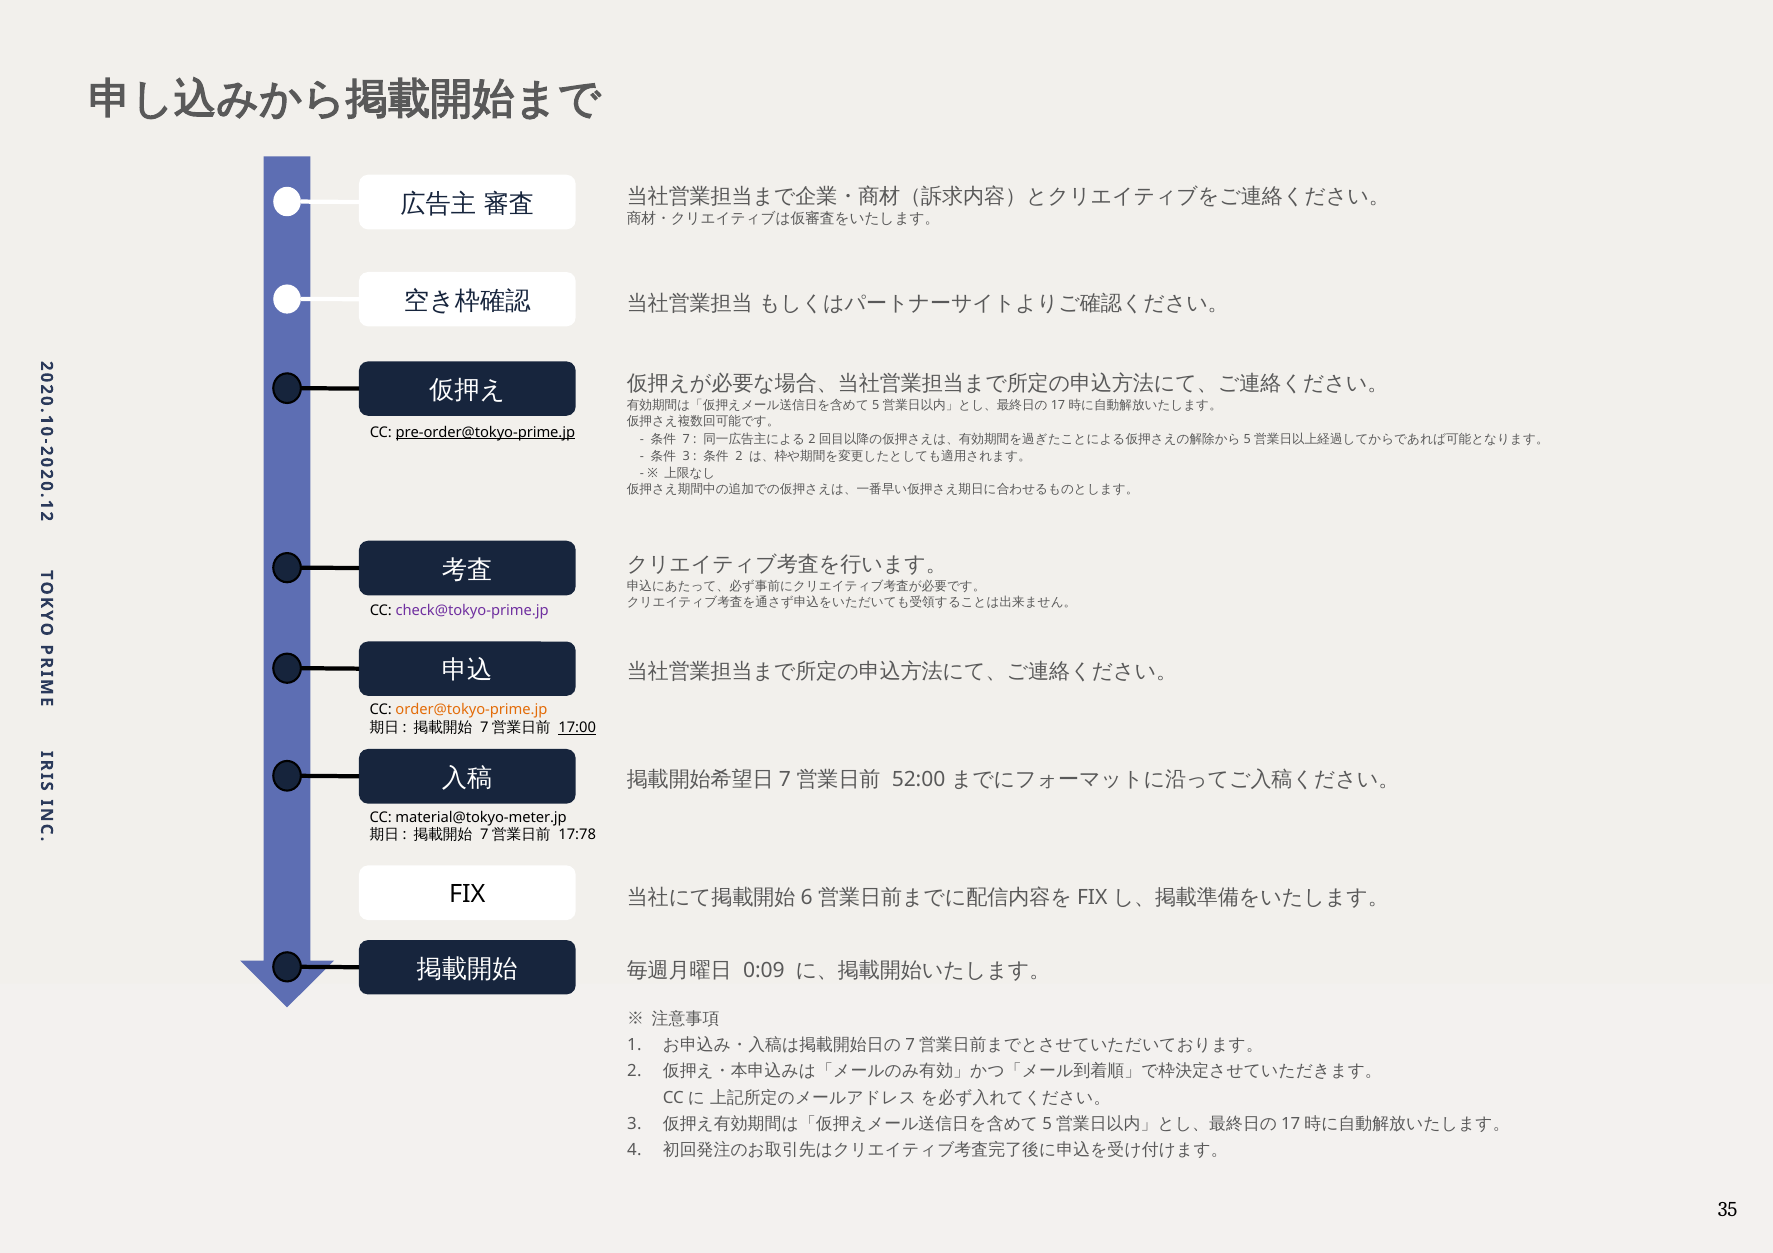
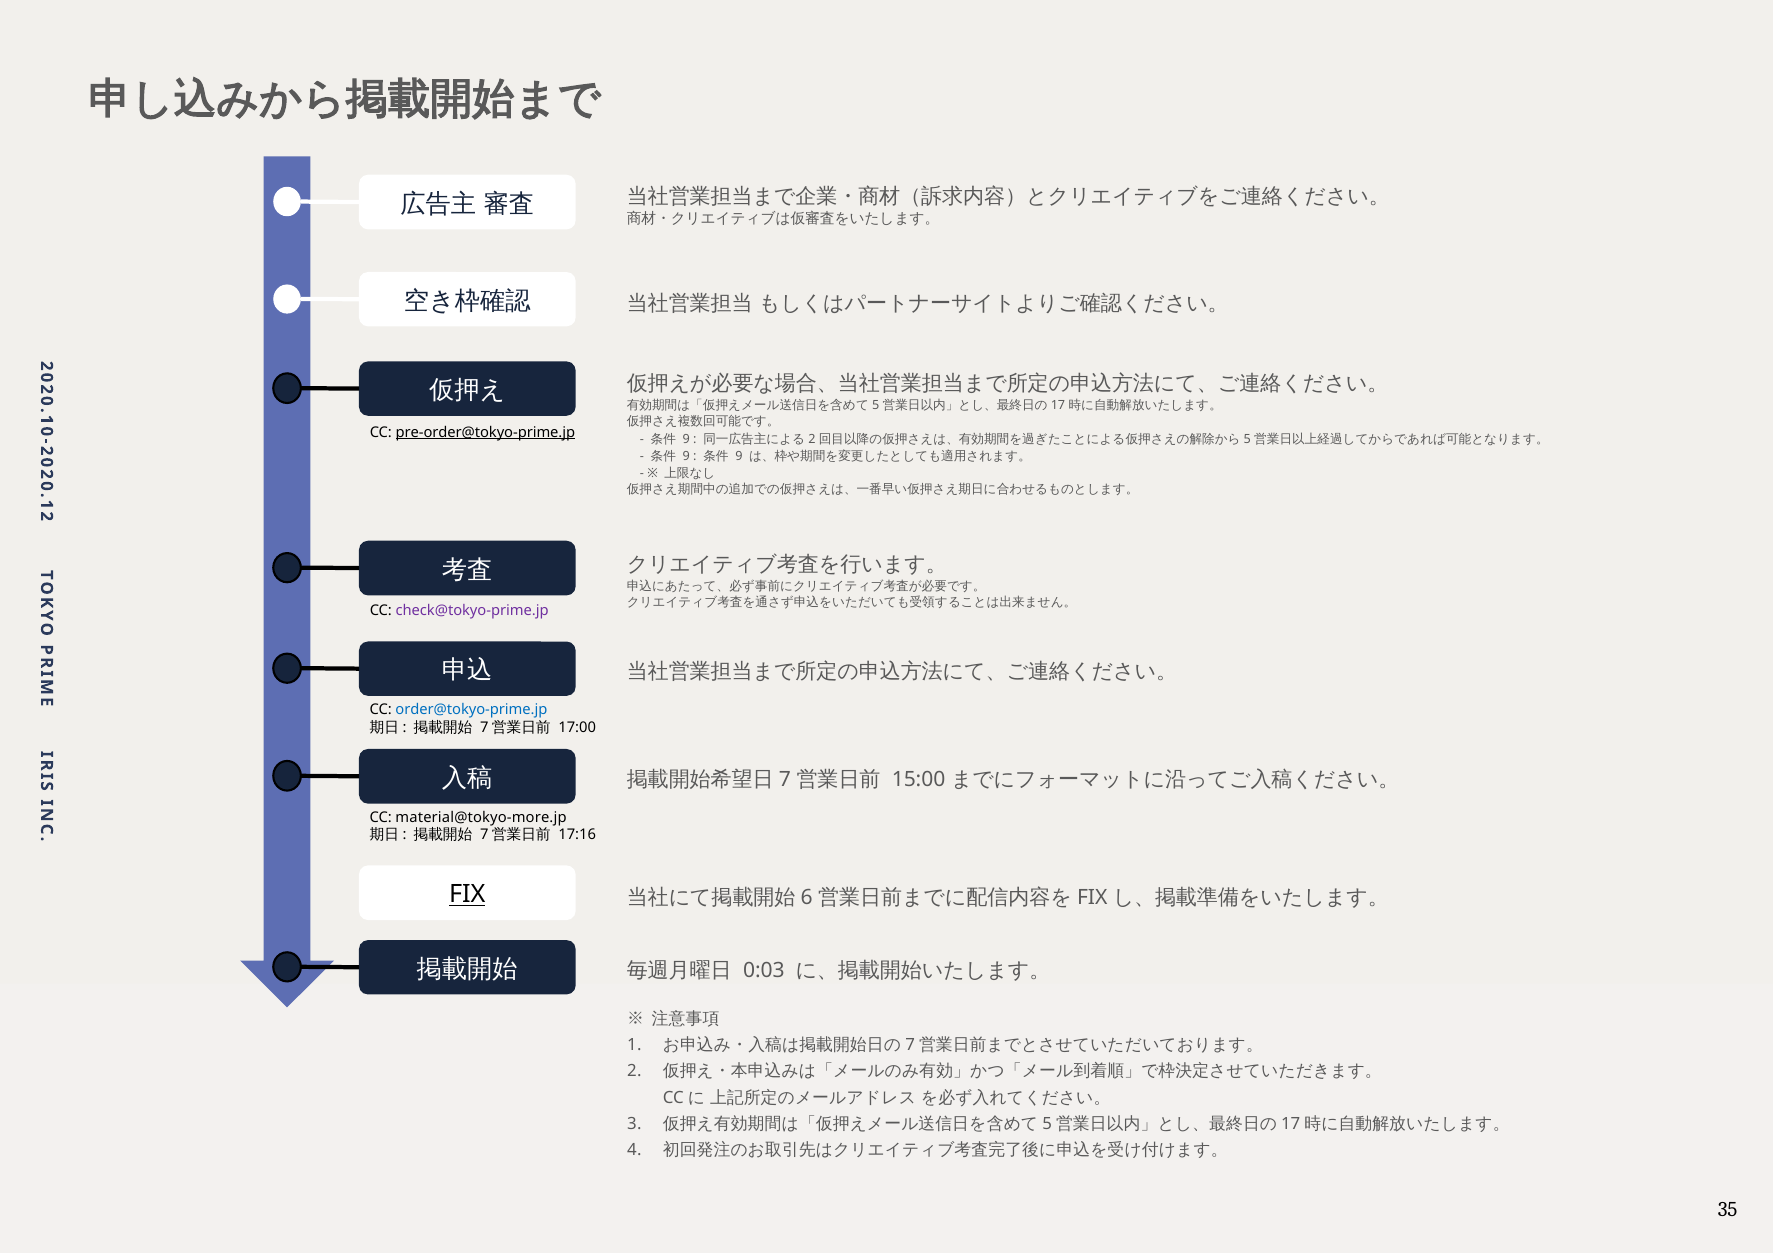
7: 7 -> 9 (686, 439)
3: 3 -> 9 (686, 456)
2: 2 -> 9 (739, 456)
order@tokyo-prime.jp colour: orange -> blue (471, 710)
17:00 underline: present -> none (577, 728)
52:00: 52:00 -> 15:00 (919, 780)
material@tokyo-meter.jp: material@tokyo-meter.jp -> material@tokyo-more.jp (481, 818)
17:78: 17:78 -> 17:16 (577, 835)
FIX underline: none -> present (467, 895)
0:09: 0:09 -> 0:03 (764, 972)
